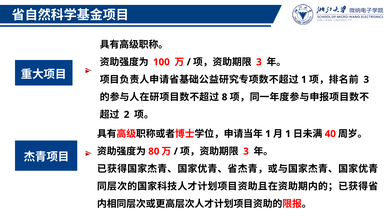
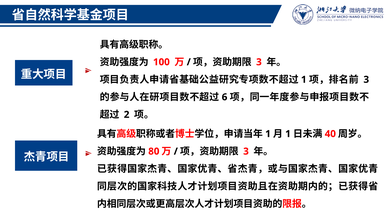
8: 8 -> 6 (225, 97)
